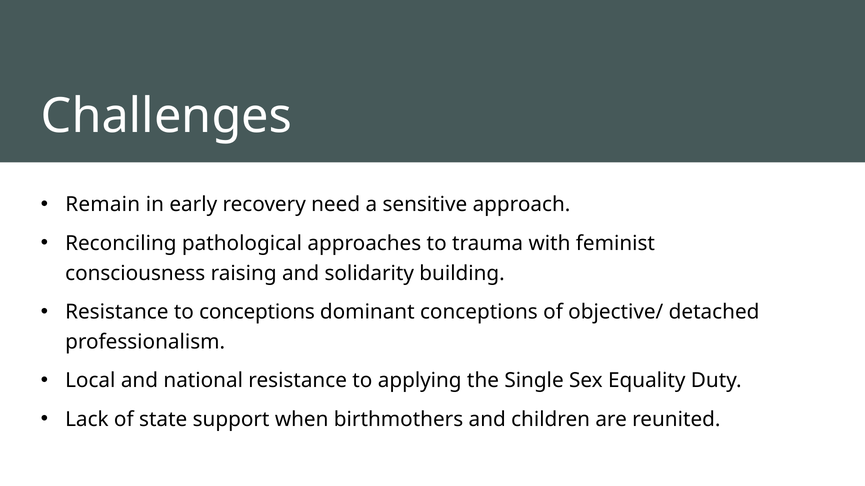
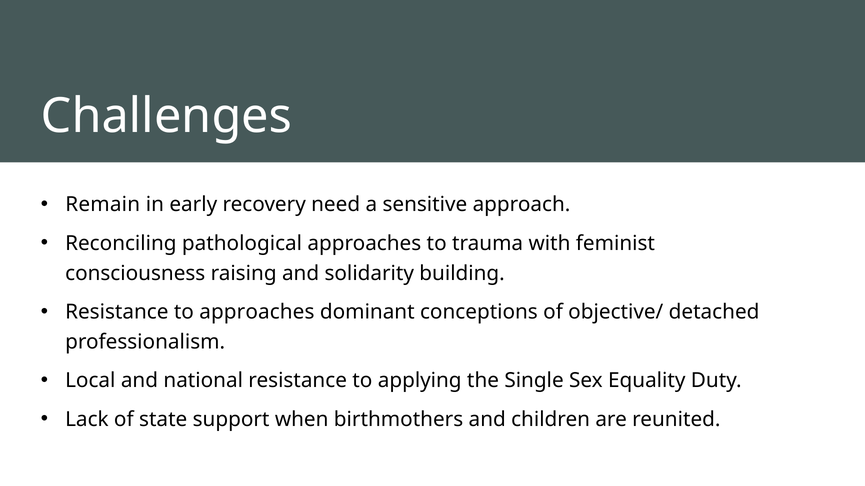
to conceptions: conceptions -> approaches (257, 312)
